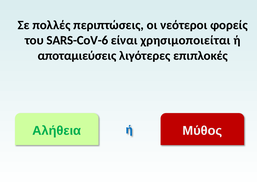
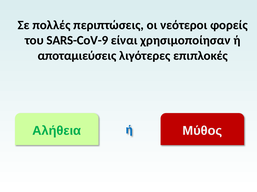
SARS-CoV-6: SARS-CoV-6 -> SARS-CoV-9 (77, 41)
χρησιμοποιείται: χρησιμοποιείται -> χρησιμοποίησαν (186, 41)
